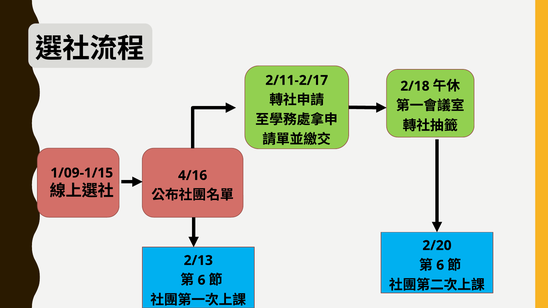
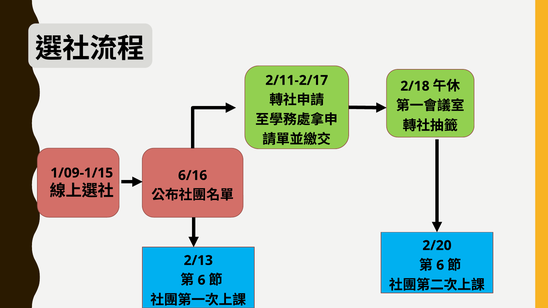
4/16: 4/16 -> 6/16 (193, 176)
